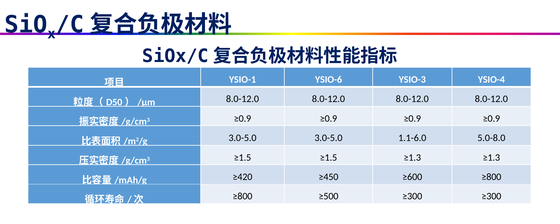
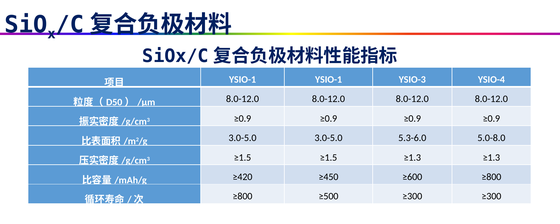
YSIO-1 YSIO-6: YSIO-6 -> YSIO-1 (329, 80)
1.1-6.0: 1.1-6.0 -> 5.3-6.0 (412, 138)
